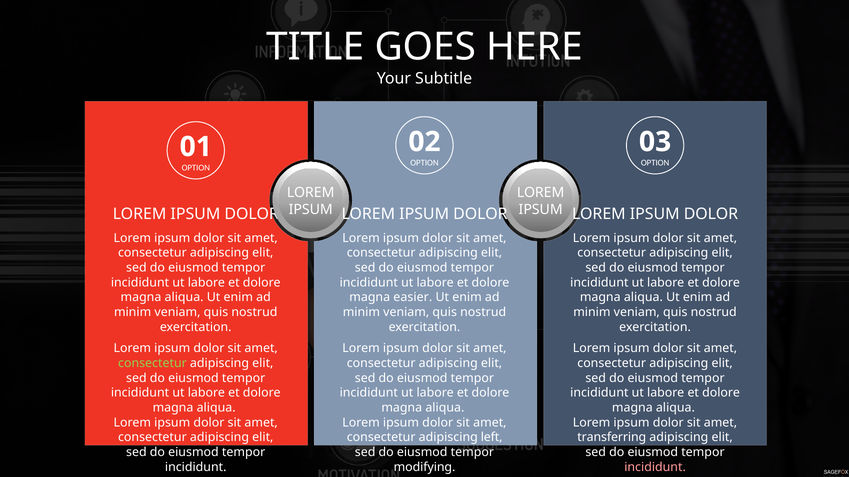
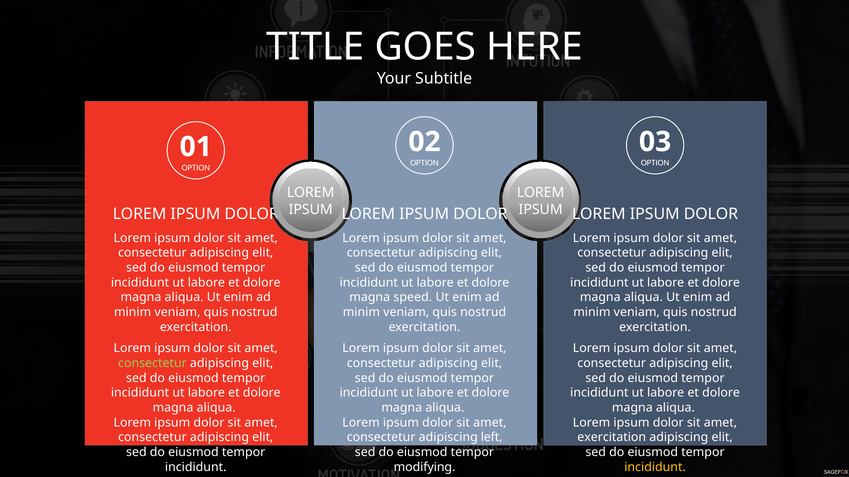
easier: easier -> speed (413, 298)
transferring: transferring -> exercitation (612, 438)
incididunt colour: pink -> yellow (655, 468)
